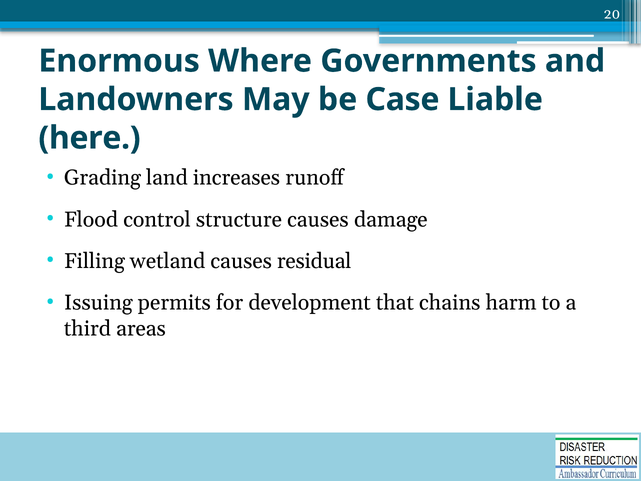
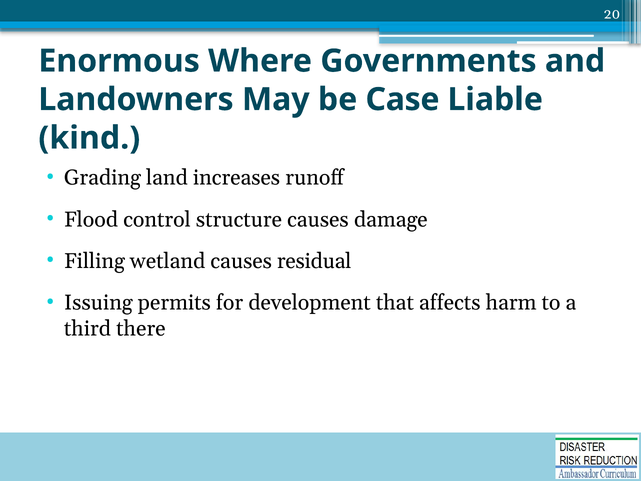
here: here -> kind (89, 138)
chains: chains -> affects (450, 303)
areas: areas -> there (141, 328)
